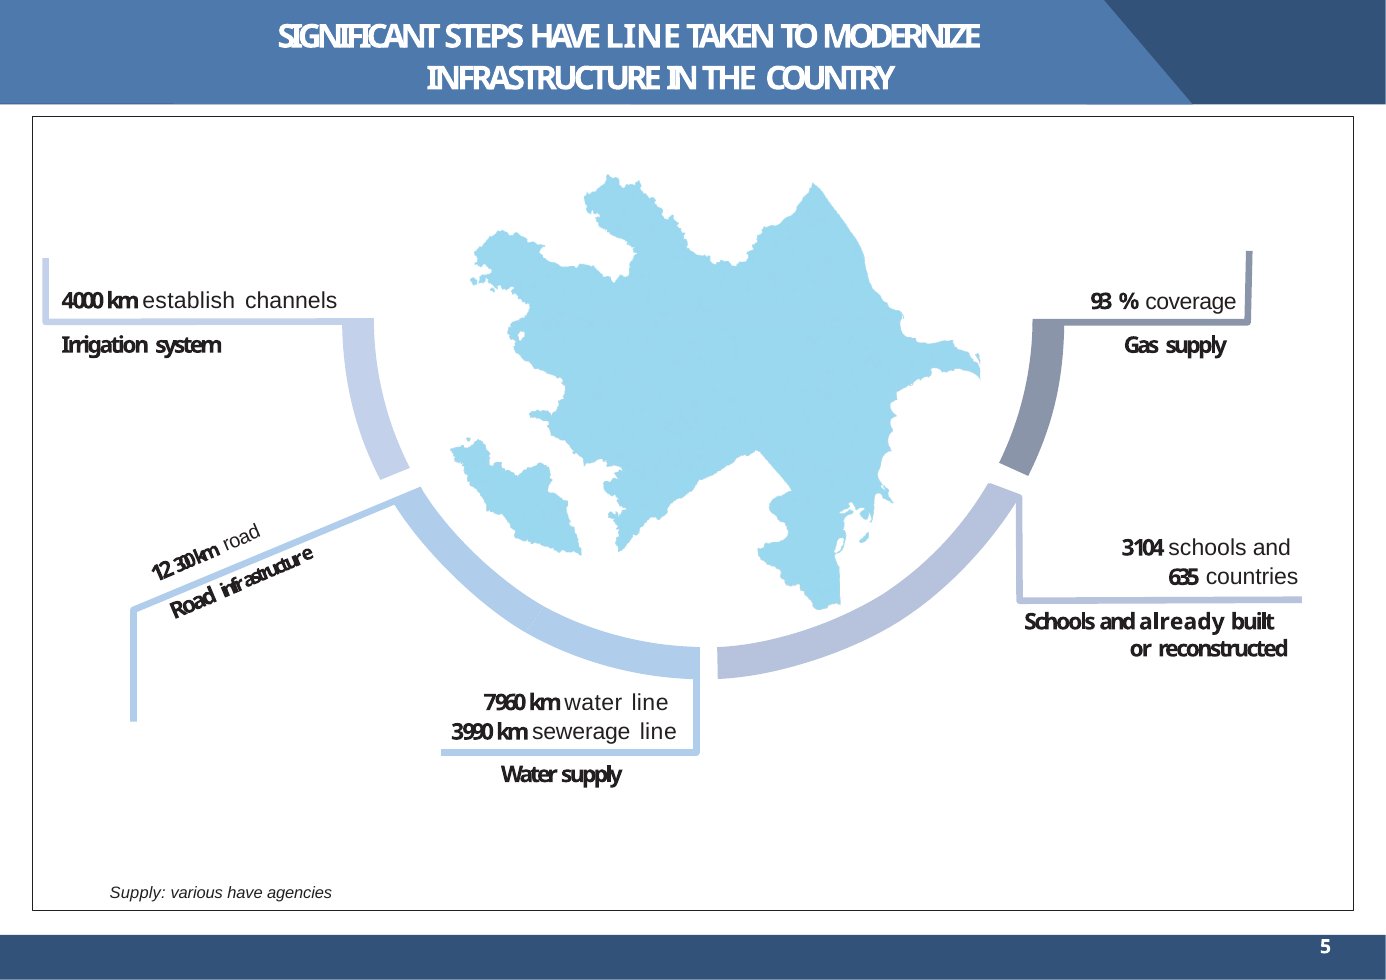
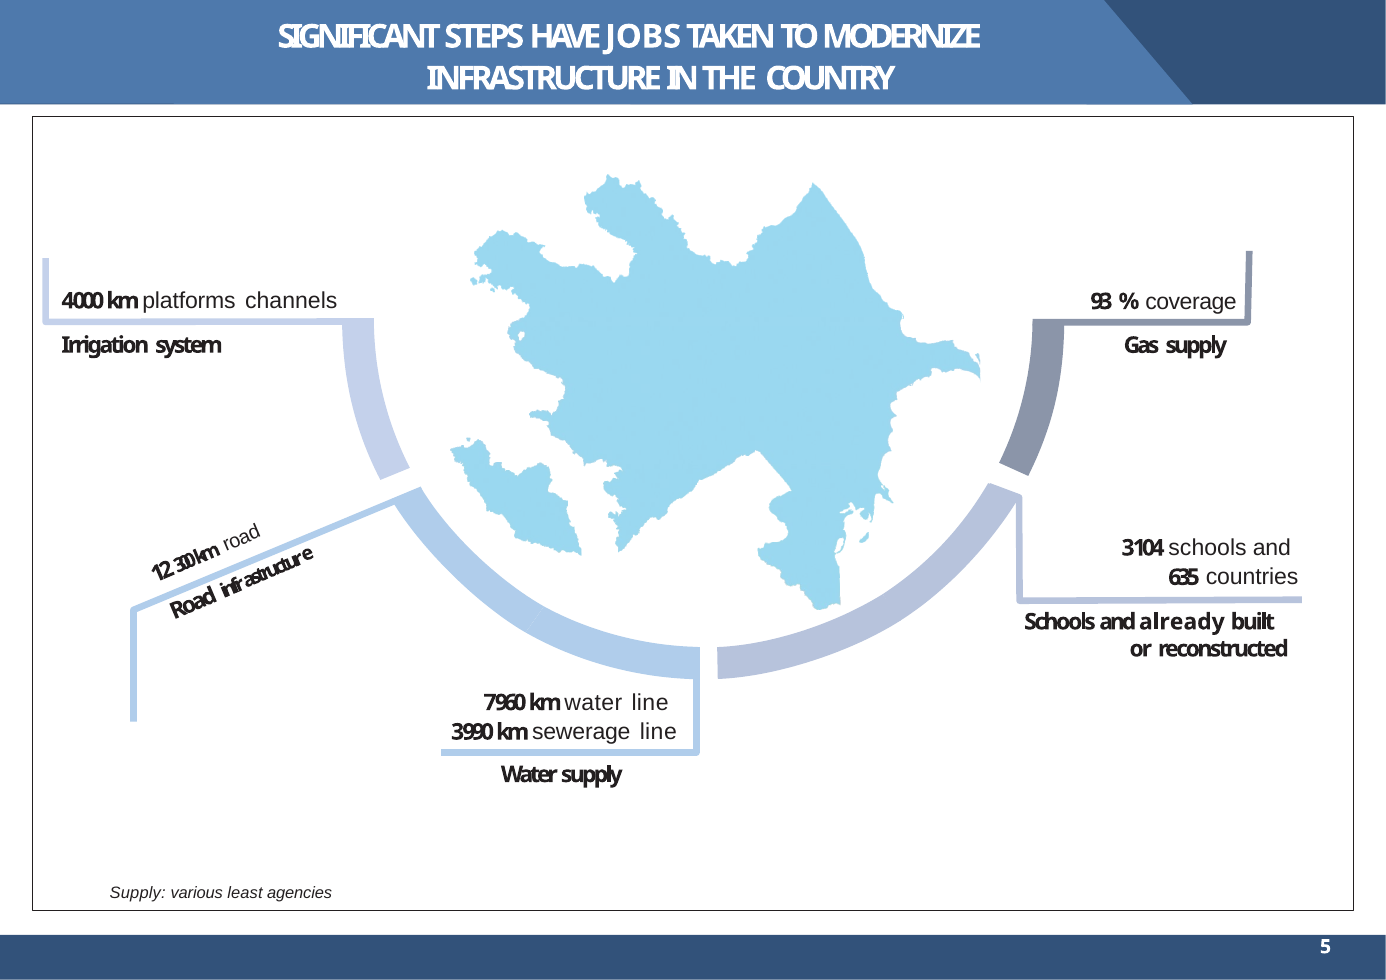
HAVE LINE: LINE -> JOBS (643, 37)
establish: establish -> platforms (189, 301)
various have: have -> least (245, 893)
